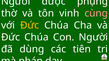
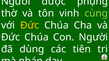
cùng colour: pink -> light green (96, 13)
